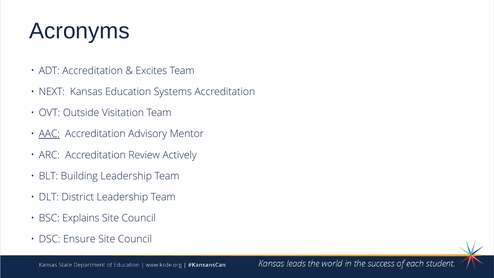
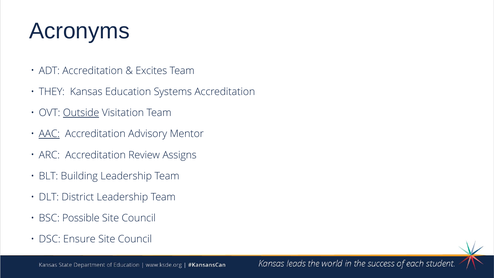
NEXT: NEXT -> THEY (52, 92)
Outside underline: none -> present (81, 113)
Actively: Actively -> Assigns (180, 155)
Explains: Explains -> Possible (81, 218)
